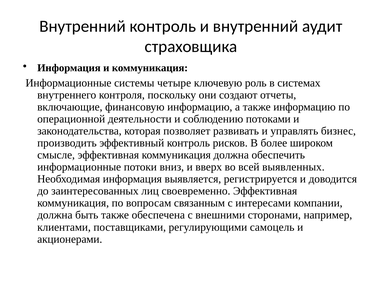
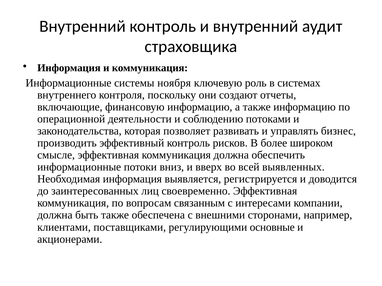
четыре: четыре -> ноября (174, 83)
самоцель: самоцель -> основные (272, 227)
